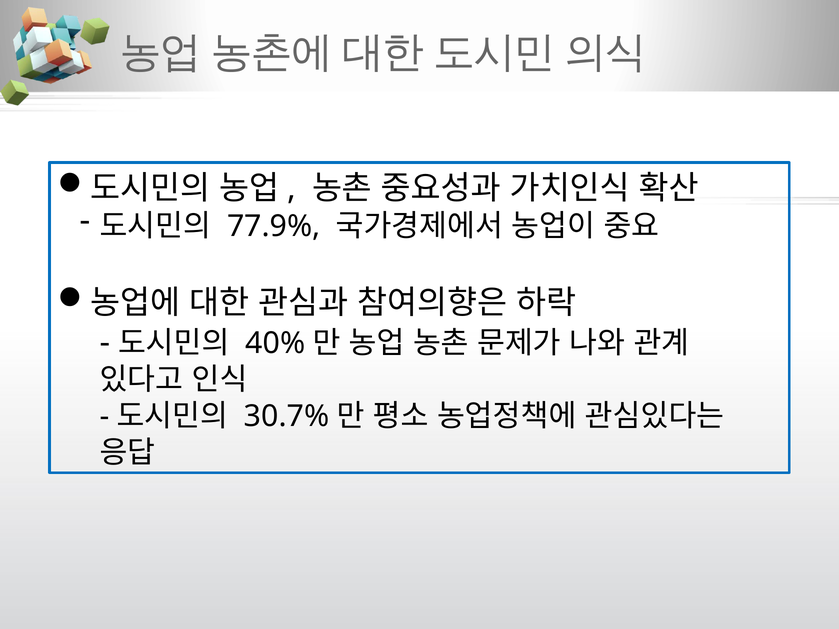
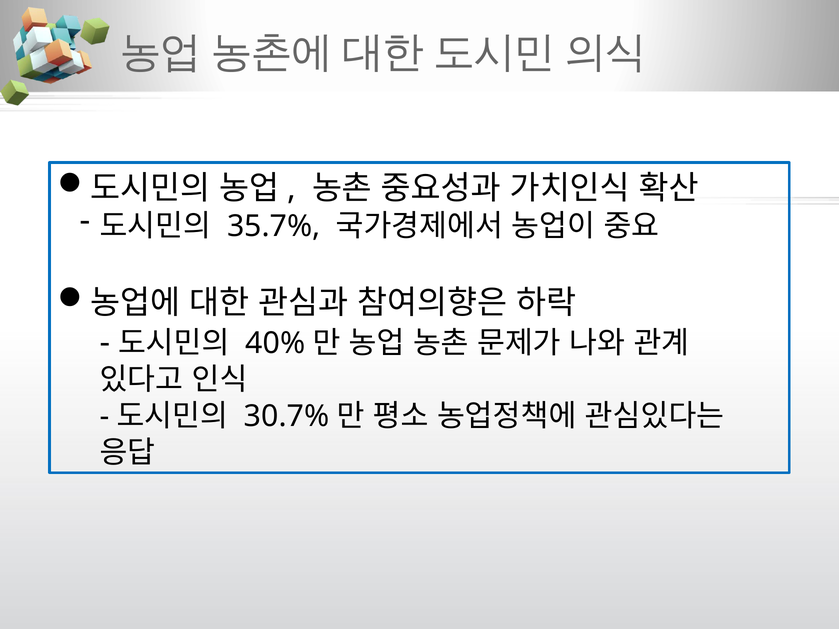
77.9%: 77.9% -> 35.7% (274, 226)
